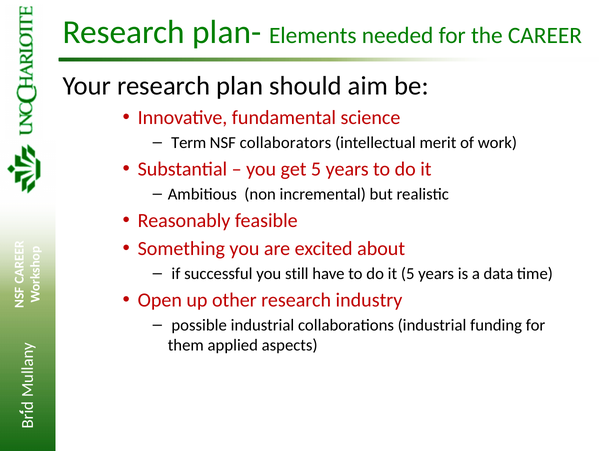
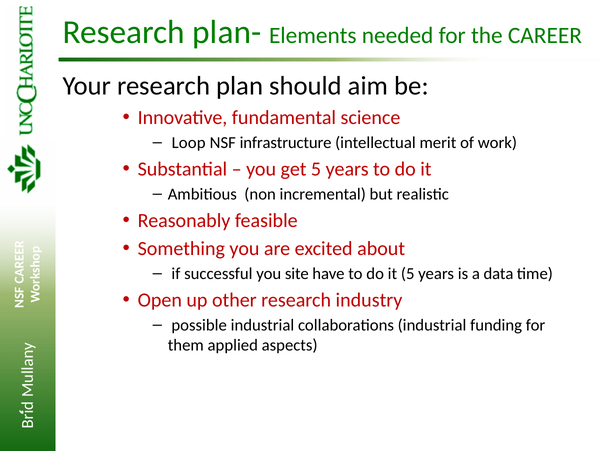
Term: Term -> Loop (189, 143)
collaborators: collaborators -> infrastructure (286, 143)
still: still -> site (297, 274)
